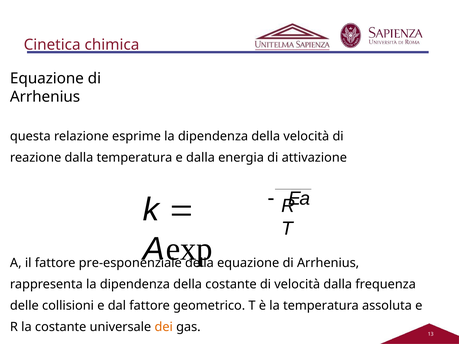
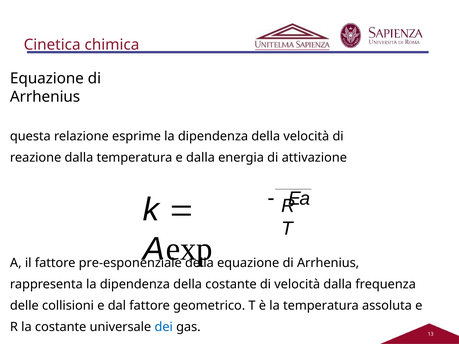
dei colour: orange -> blue (164, 327)
